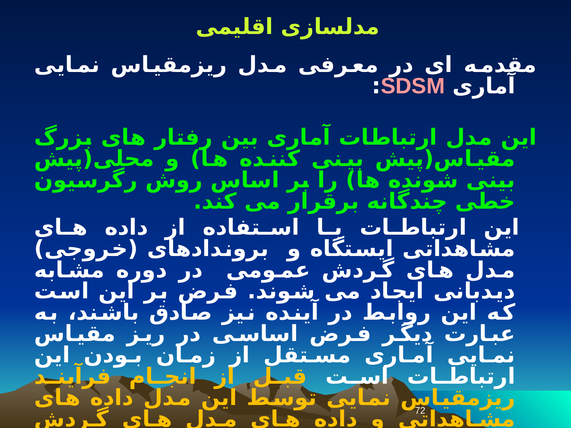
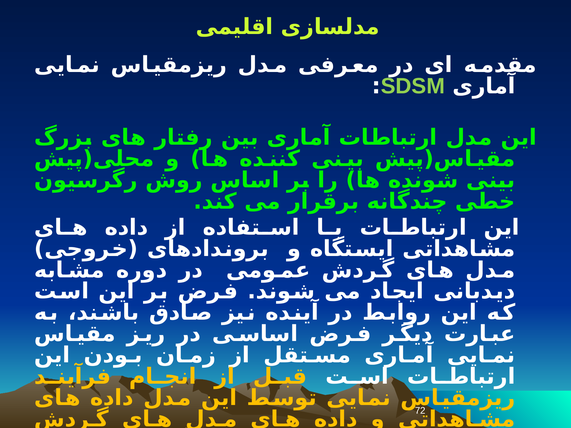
SDSM colour: pink -> light green (413, 86)
